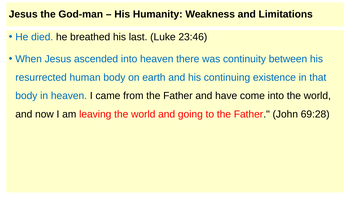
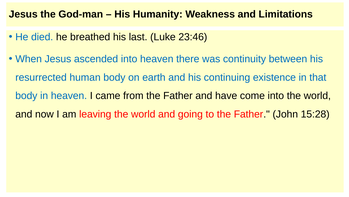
69:28: 69:28 -> 15:28 (315, 114)
